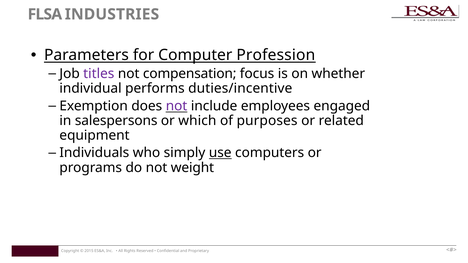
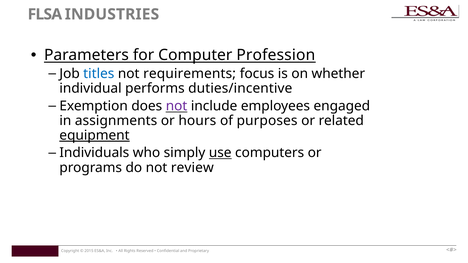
titles colour: purple -> blue (99, 74)
compensation: compensation -> requirements (190, 74)
salespersons: salespersons -> assignments (116, 121)
which: which -> hours (197, 121)
equipment underline: none -> present (94, 135)
weight: weight -> review (192, 168)
